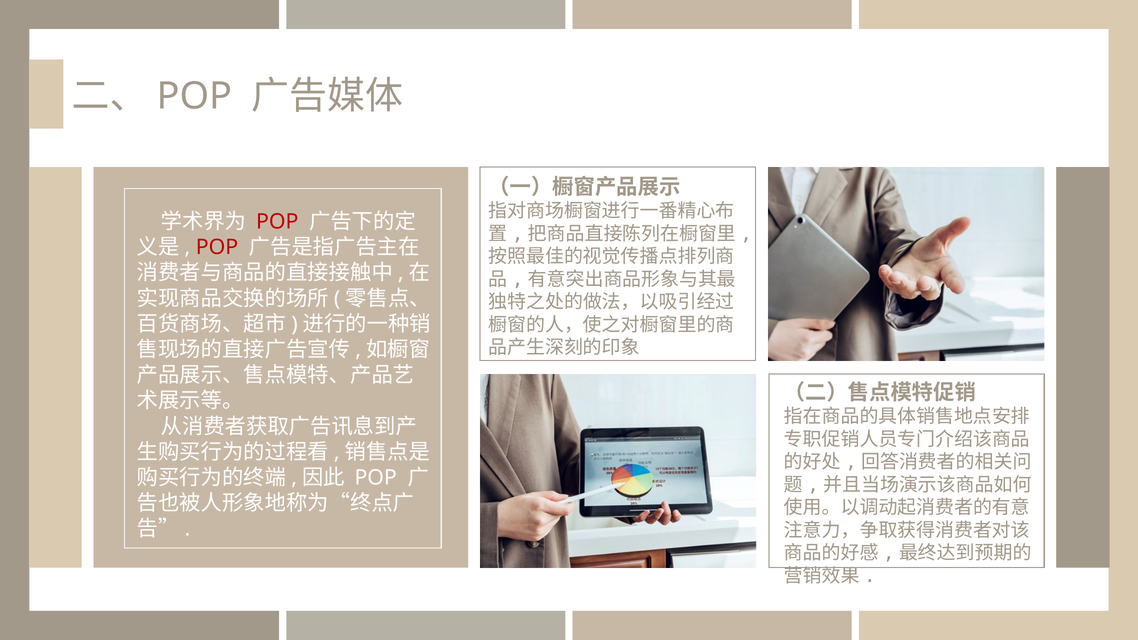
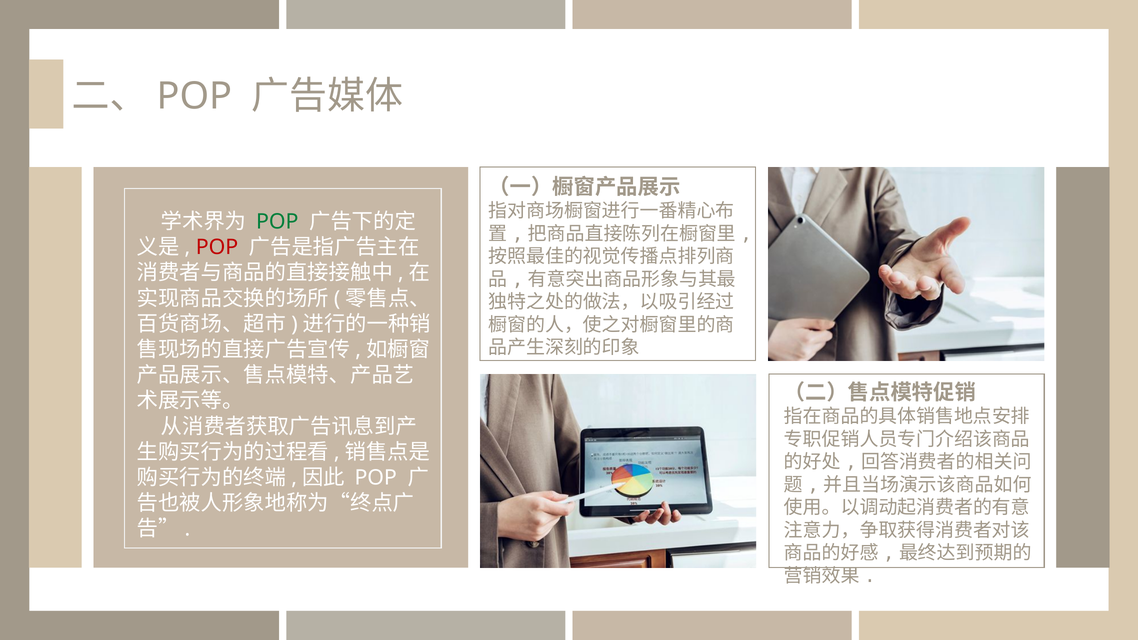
POP colour: red -> green (277, 222)
